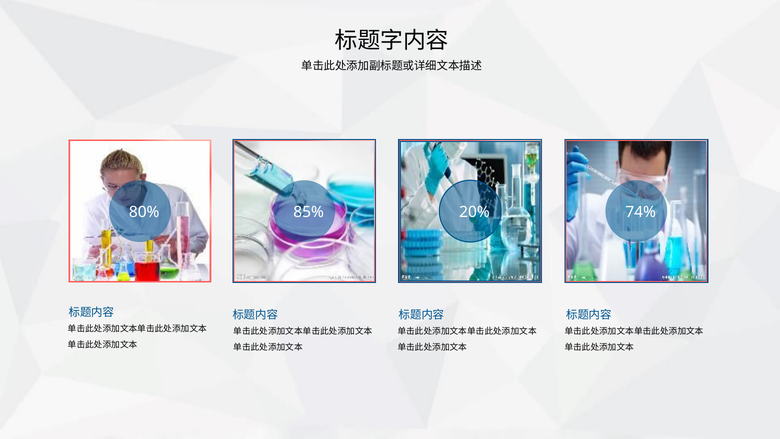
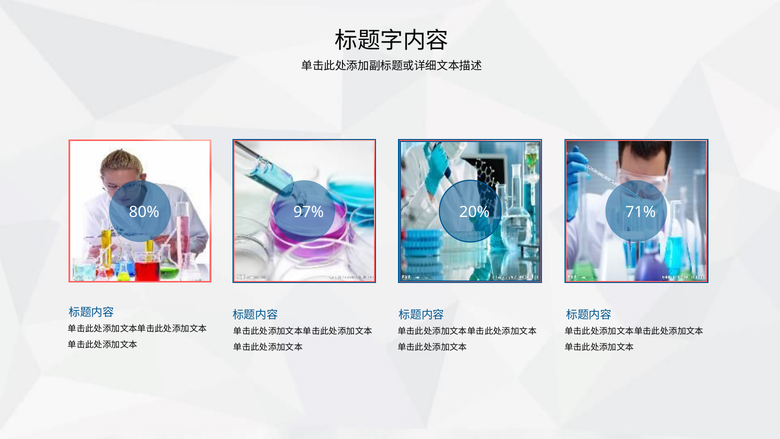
85%: 85% -> 97% (309, 212)
74%: 74% -> 71% (641, 212)
